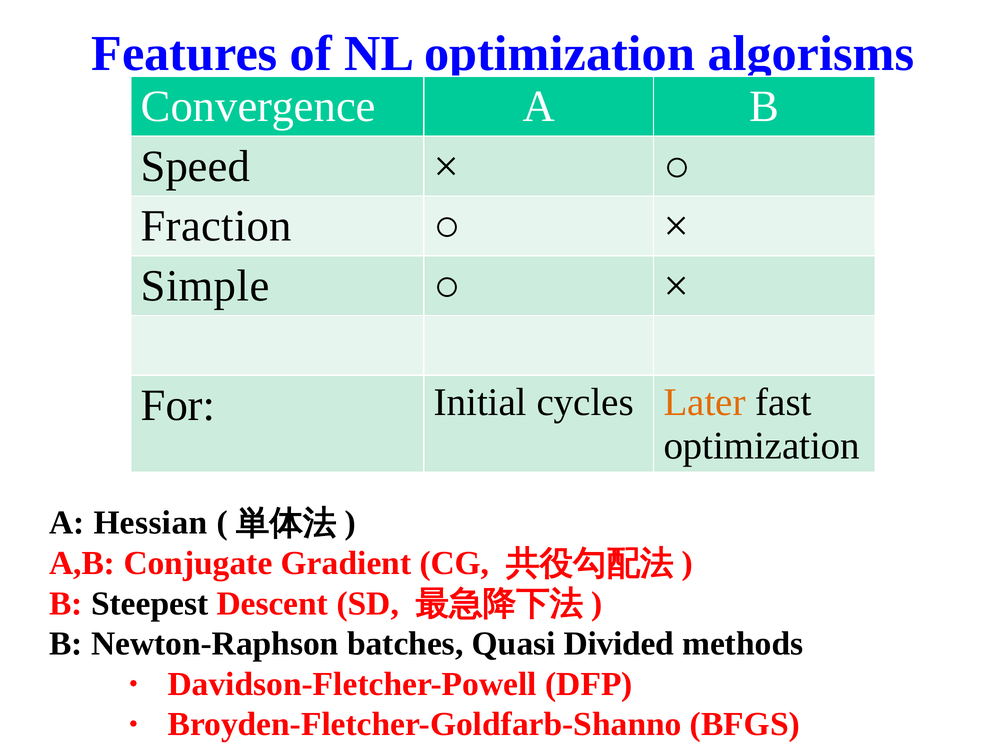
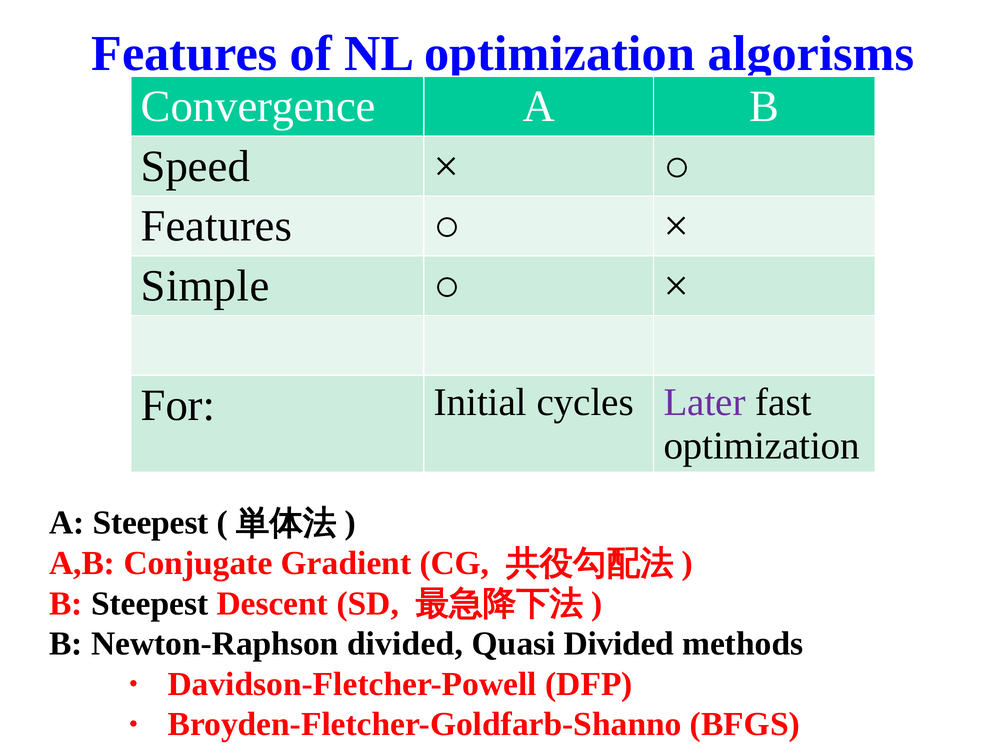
Fraction: Fraction -> Features (216, 226)
Later colour: orange -> purple (705, 402)
A Hessian: Hessian -> Steepest (151, 523)
Newton-Raphson batches: batches -> divided (405, 643)
